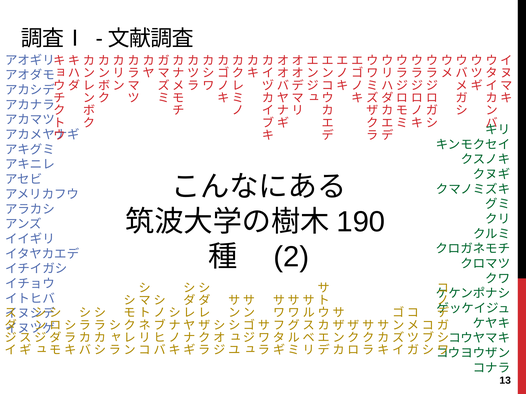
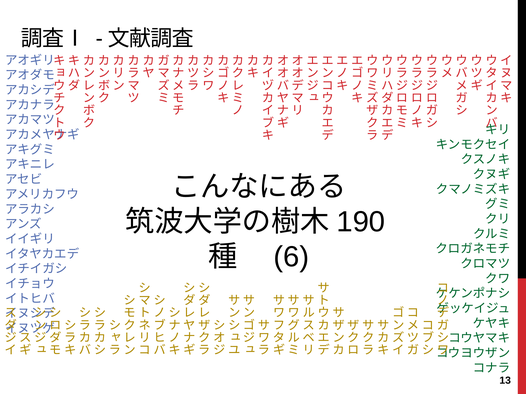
2: 2 -> 6 (291, 257)
